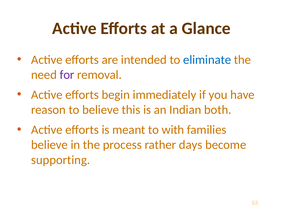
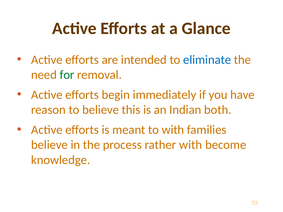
for colour: purple -> green (67, 75)
rather days: days -> with (191, 145)
supporting: supporting -> knowledge (61, 160)
